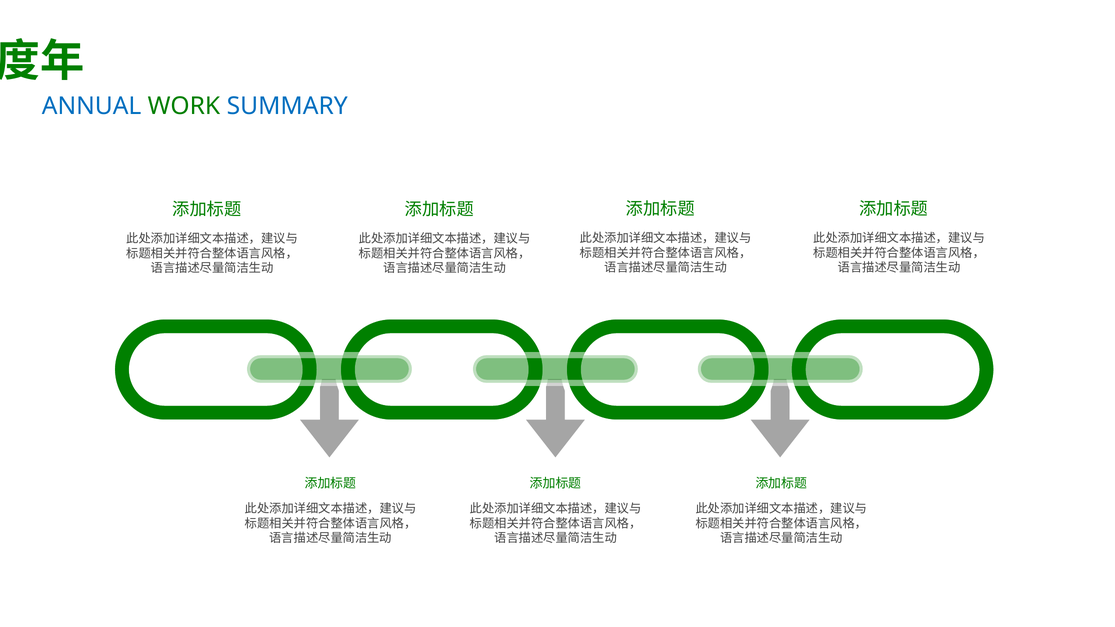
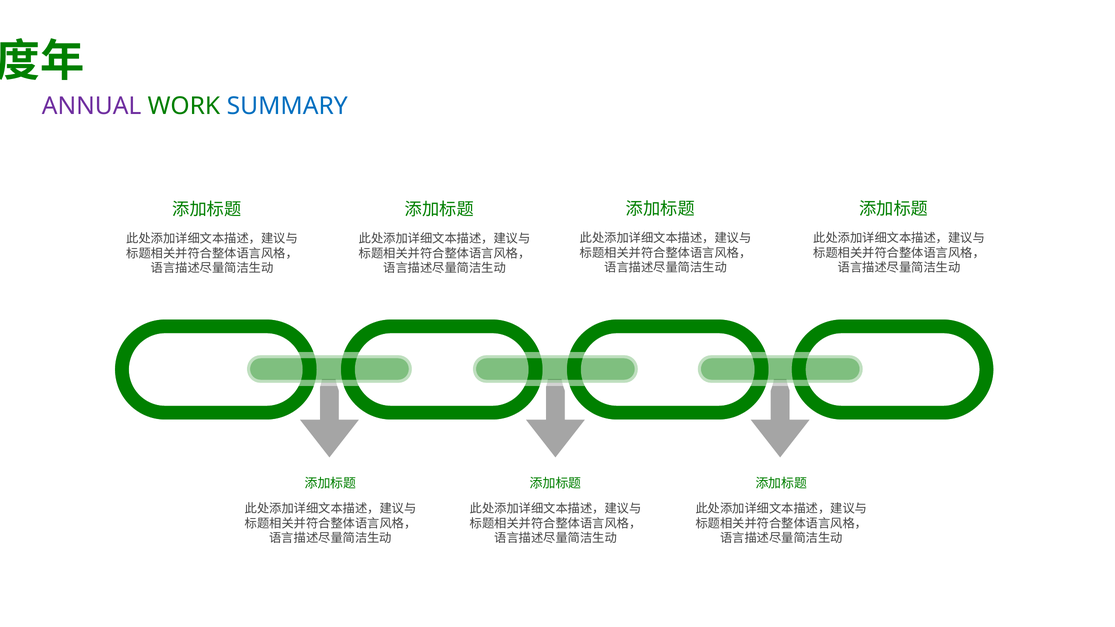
ANNUAL colour: blue -> purple (92, 106)
